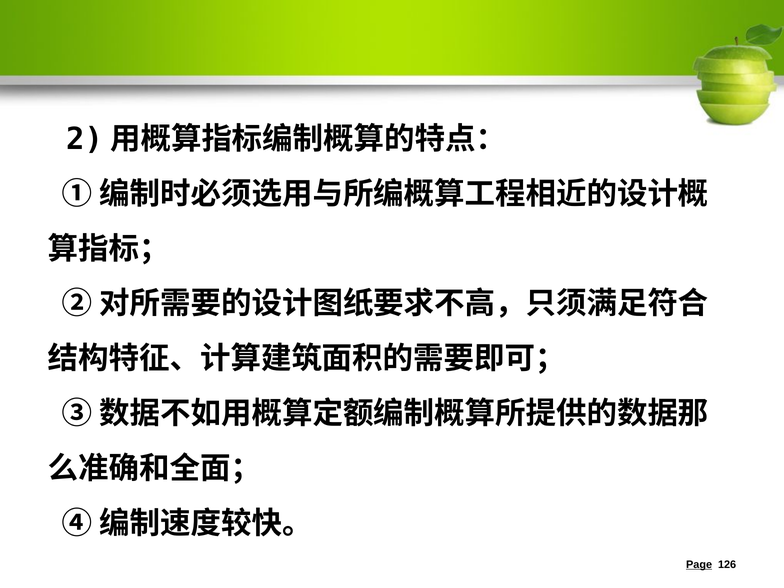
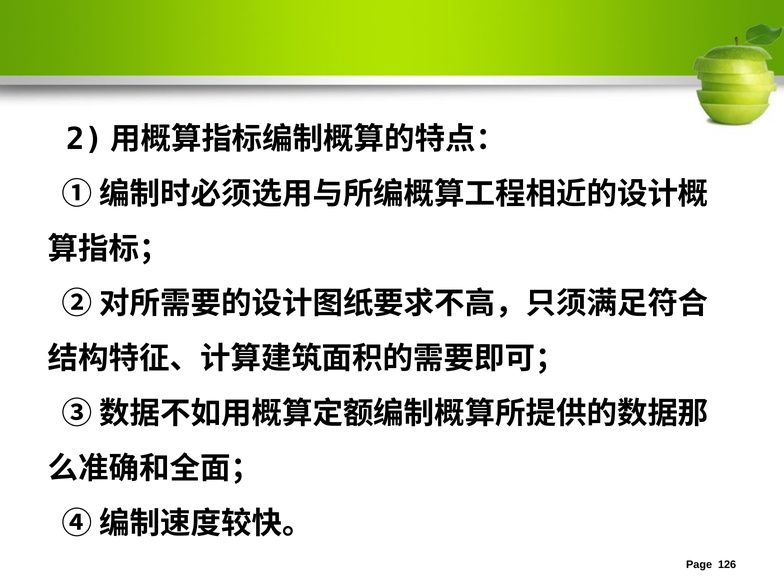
Page underline: present -> none (699, 565)
